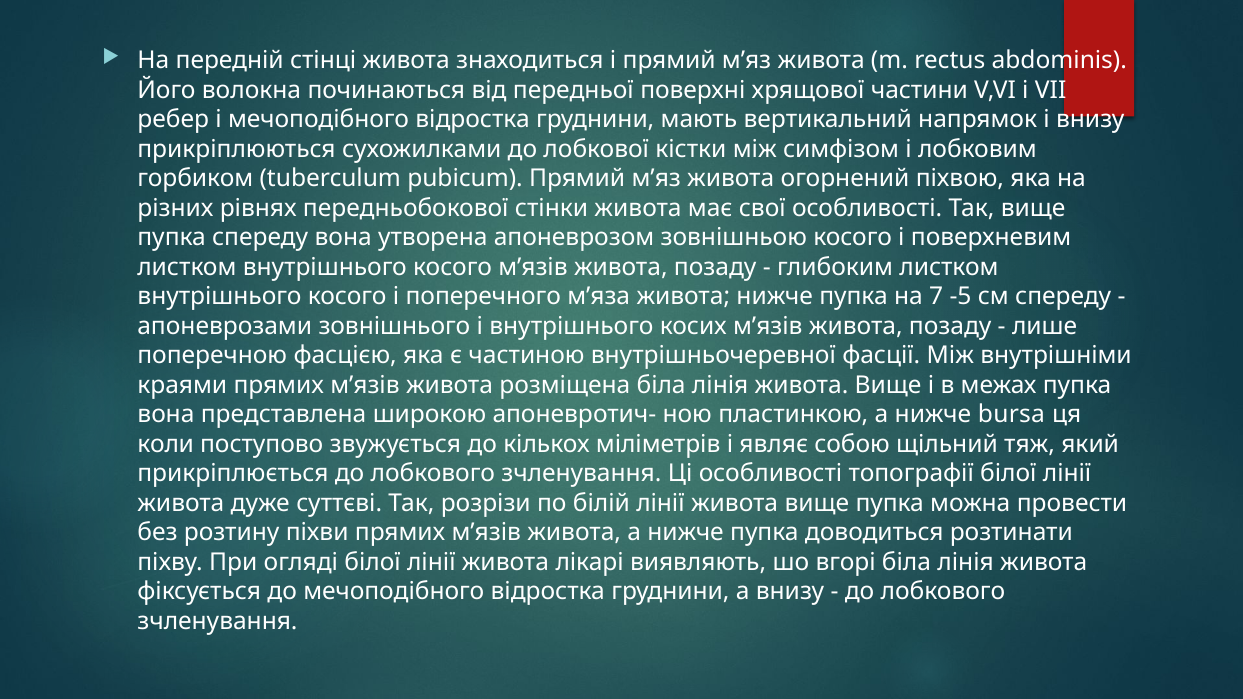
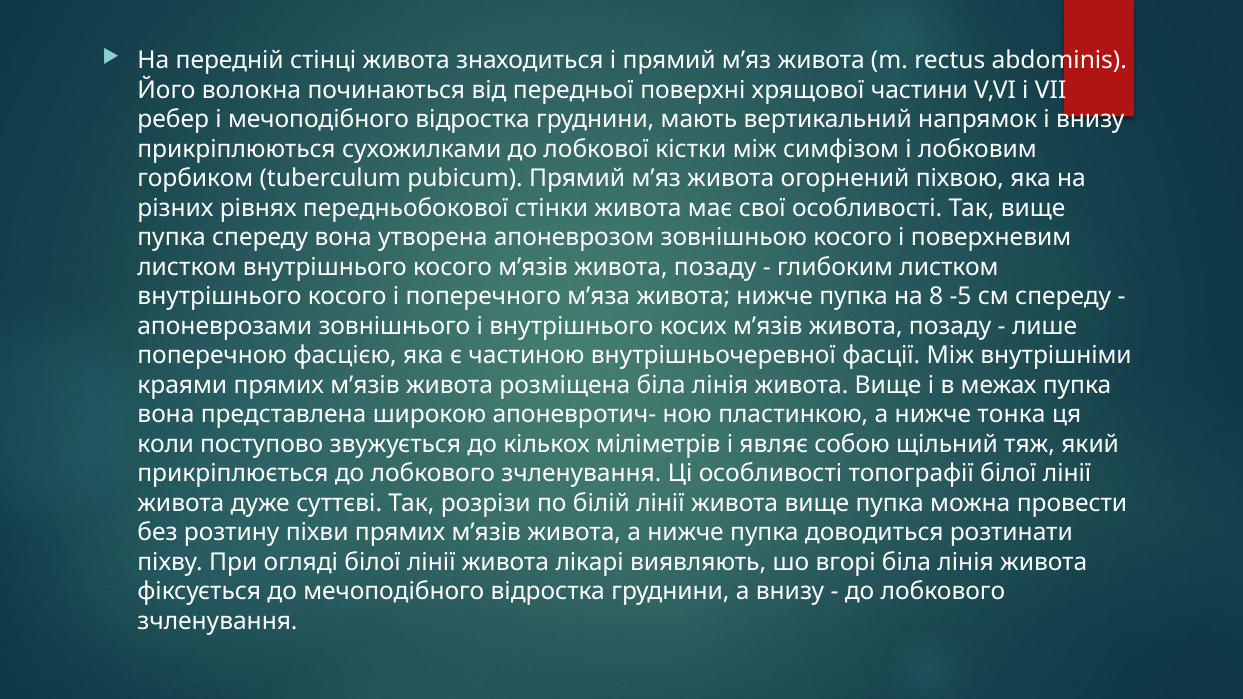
7: 7 -> 8 (936, 297)
bursa: bursa -> тонка (1012, 415)
